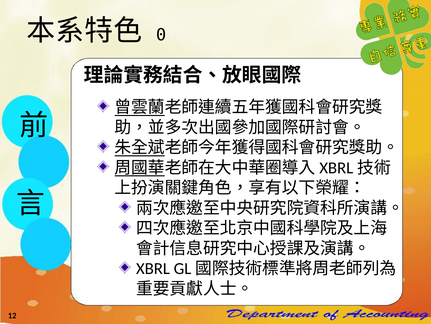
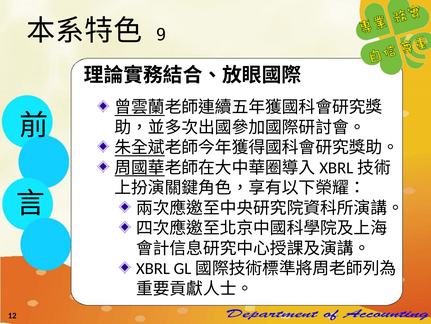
0: 0 -> 9 (161, 35)
